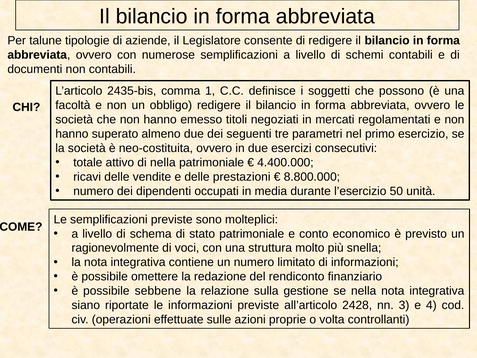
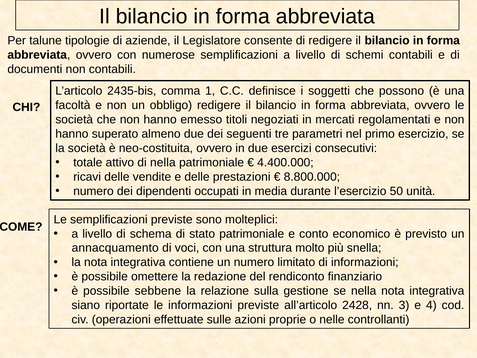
ragionevolmente: ragionevolmente -> annacquamento (115, 248)
volta: volta -> nelle (332, 319)
